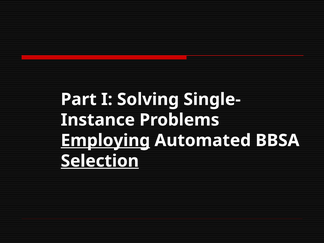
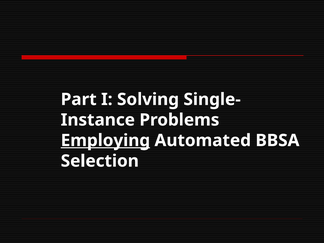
Selection underline: present -> none (100, 161)
